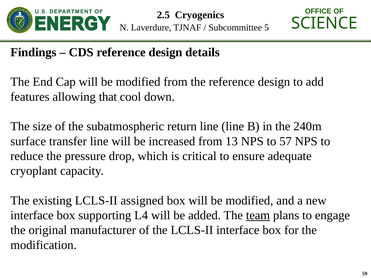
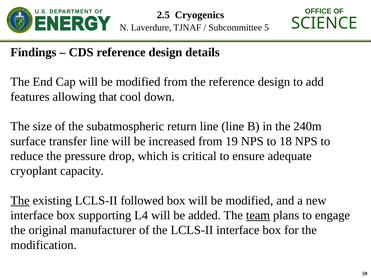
13: 13 -> 19 (232, 141)
57: 57 -> 18 (286, 141)
The underline: none -> present (20, 201)
assigned: assigned -> followed (142, 201)
